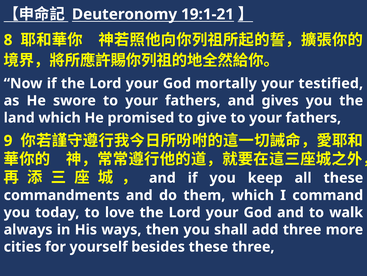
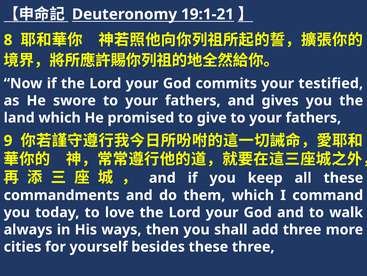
mortally: mortally -> commits (226, 83)
